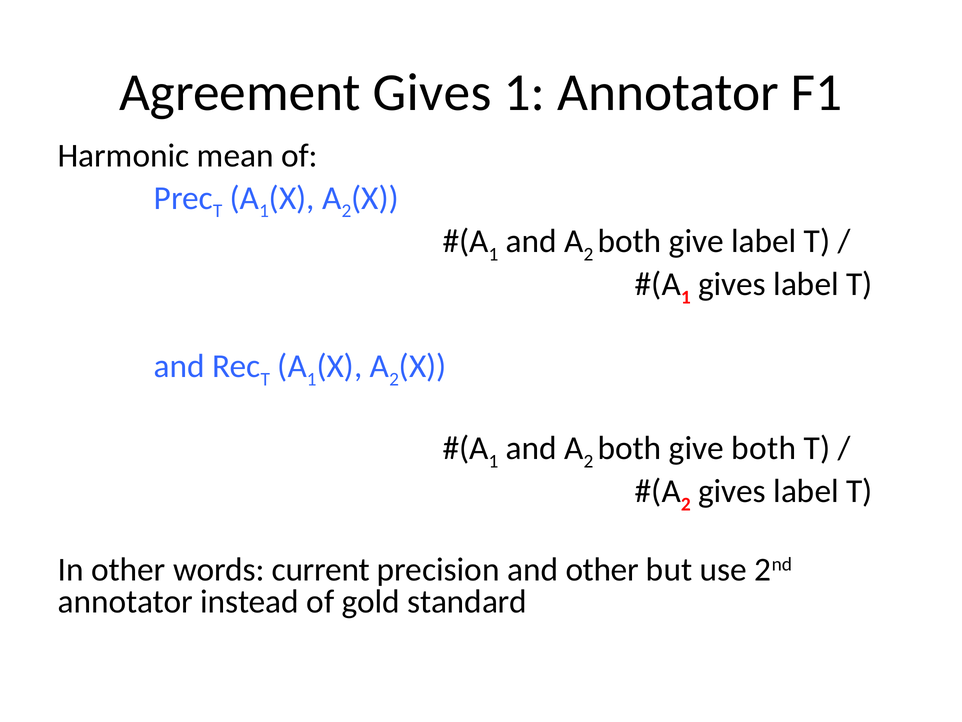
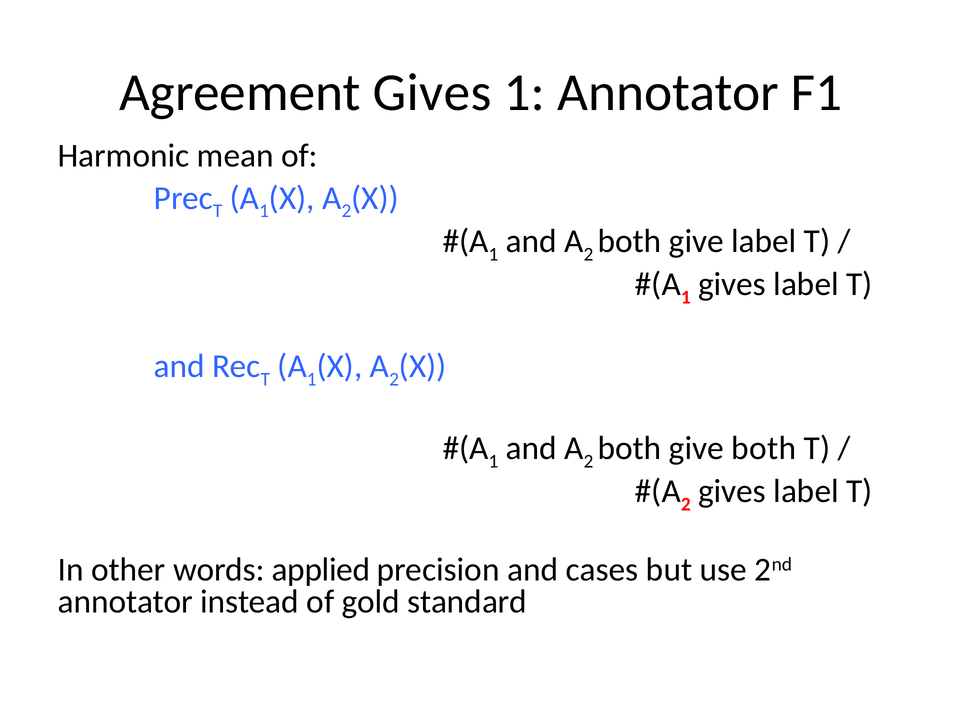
current: current -> applied (321, 569)
and other: other -> cases (602, 569)
